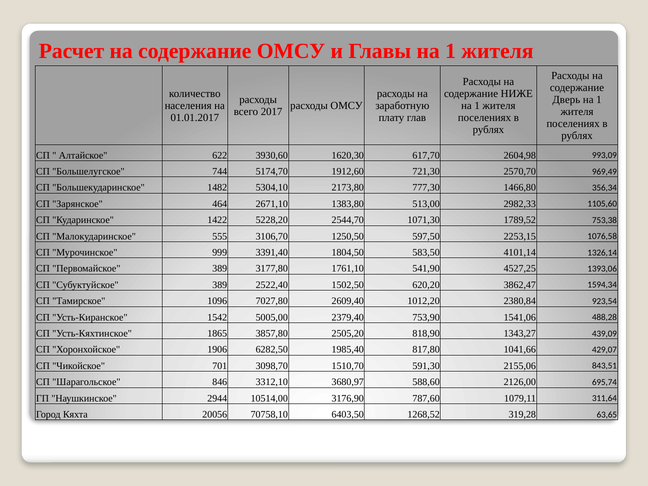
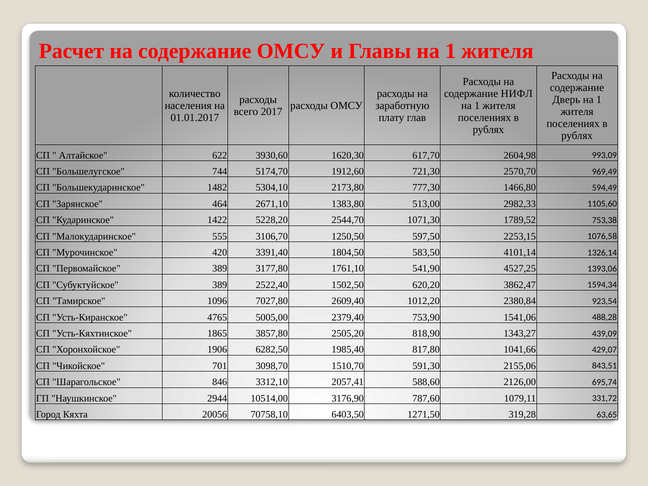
НИЖЕ: НИЖЕ -> НИФЛ (517, 94)
356,34: 356,34 -> 594,49 (604, 188)
999: 999 -> 420 (220, 253)
1542: 1542 -> 4765 (217, 317)
3680,97: 3680,97 -> 2057,41 (348, 382)
311,64: 311,64 -> 331,72 (604, 398)
1268,52: 1268,52 -> 1271,50 (424, 415)
